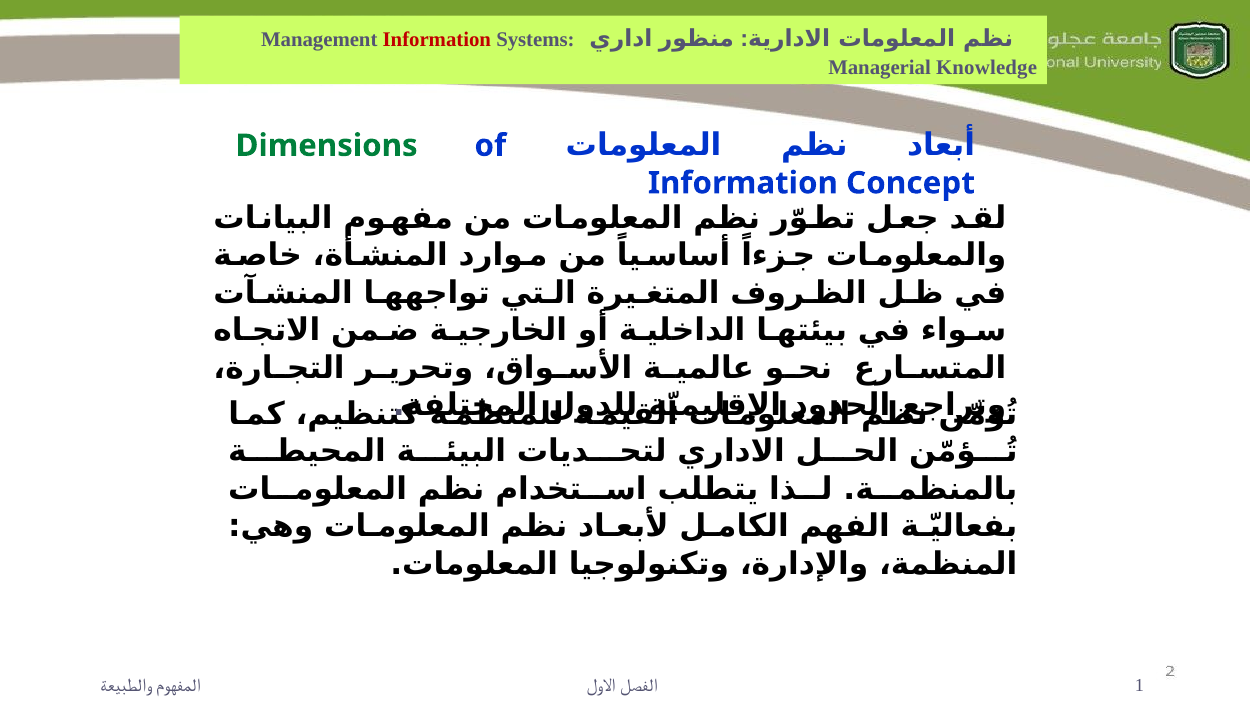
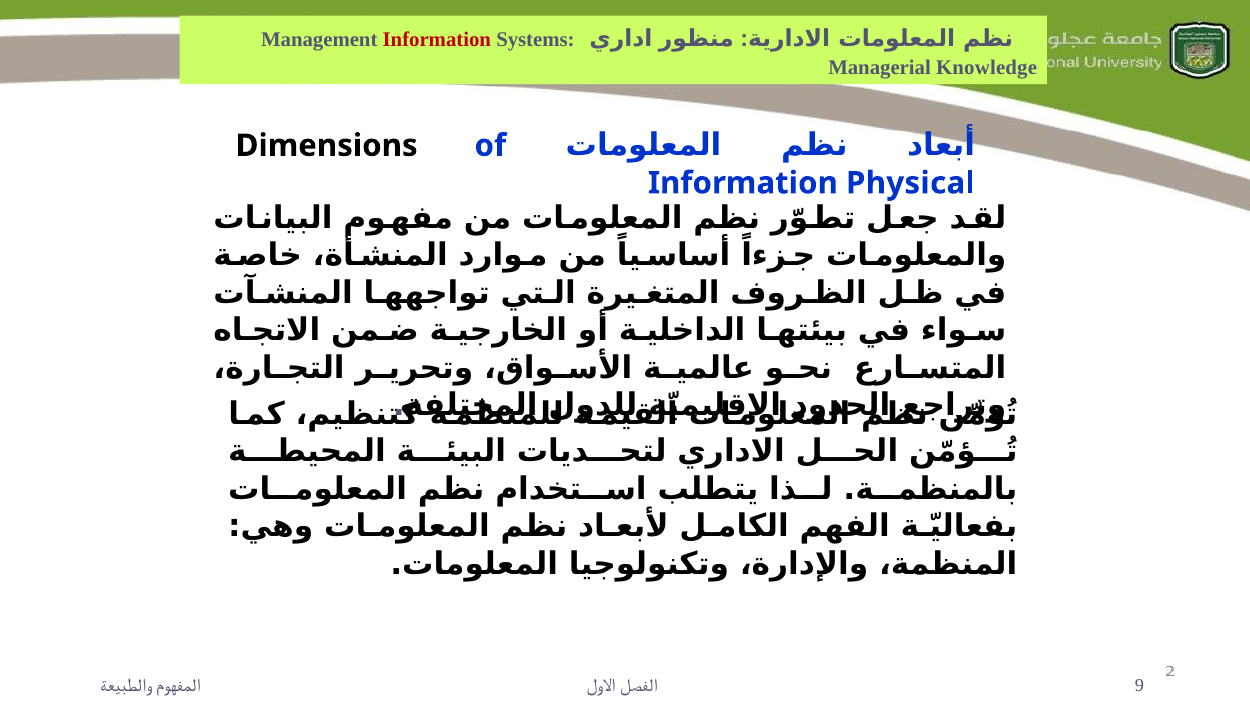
Dimensions colour: green -> black (327, 146)
Concept: Concept -> Physical (910, 183)
1: 1 -> 9 (1140, 685)
